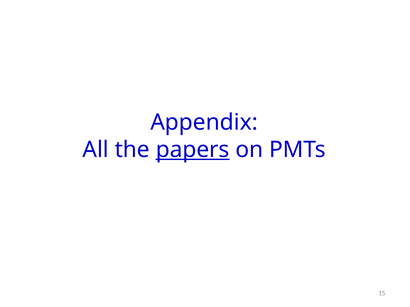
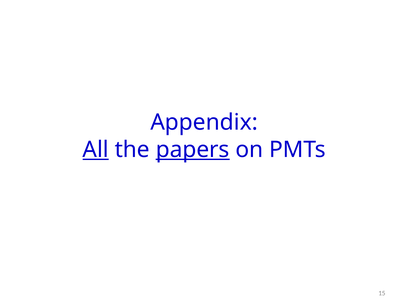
All underline: none -> present (96, 150)
